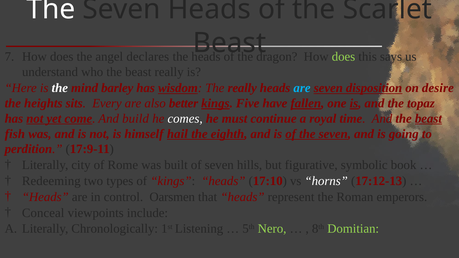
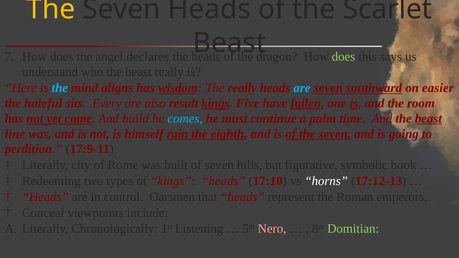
The colour: white -> yellow (51, 9)
the colour: white -> light blue (60, 88)
barley: barley -> aligns (117, 88)
disposition: disposition -> southward (374, 88)
desire: desire -> easier (438, 88)
heights: heights -> hateful (43, 103)
better: better -> result (184, 103)
topaz: topaz -> room (421, 103)
comes colour: white -> light blue (185, 119)
royal: royal -> palm (323, 119)
fish: fish -> line (15, 134)
hail: hail -> rain (178, 134)
Nero colour: light green -> pink (272, 229)
